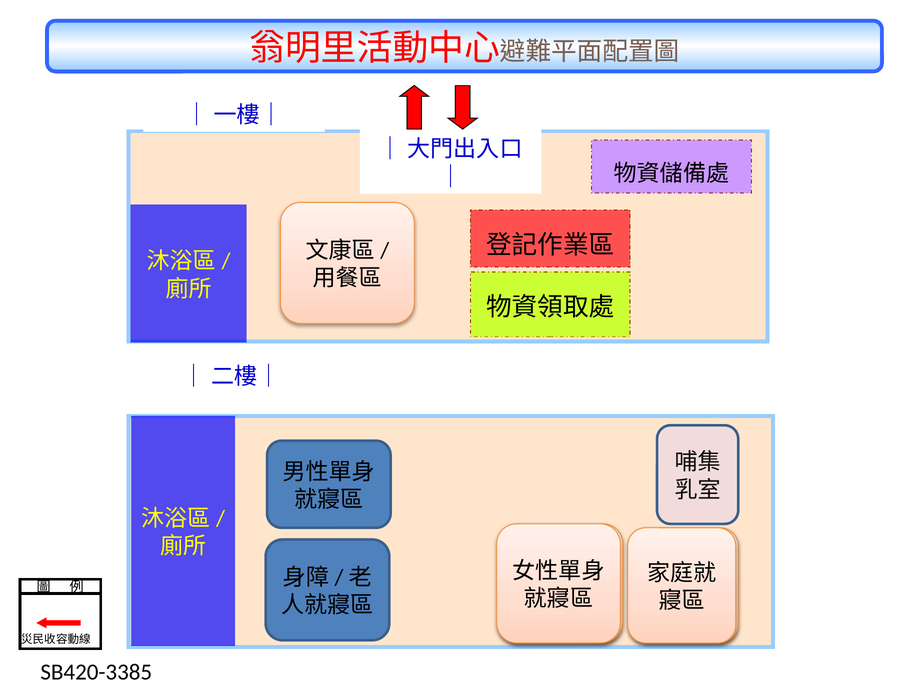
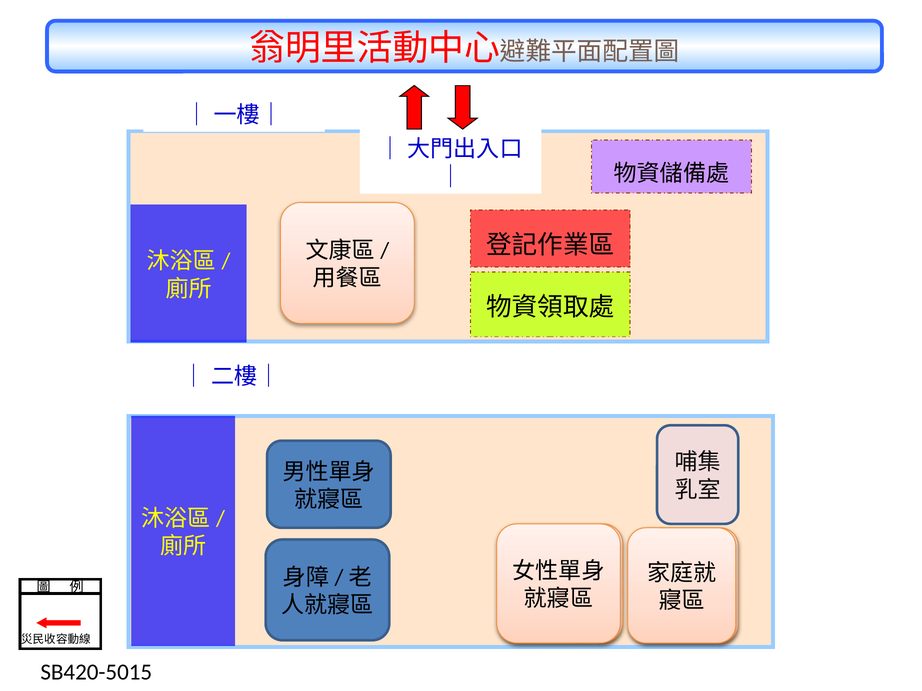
SB420-3385: SB420-3385 -> SB420-5015 (96, 673)
